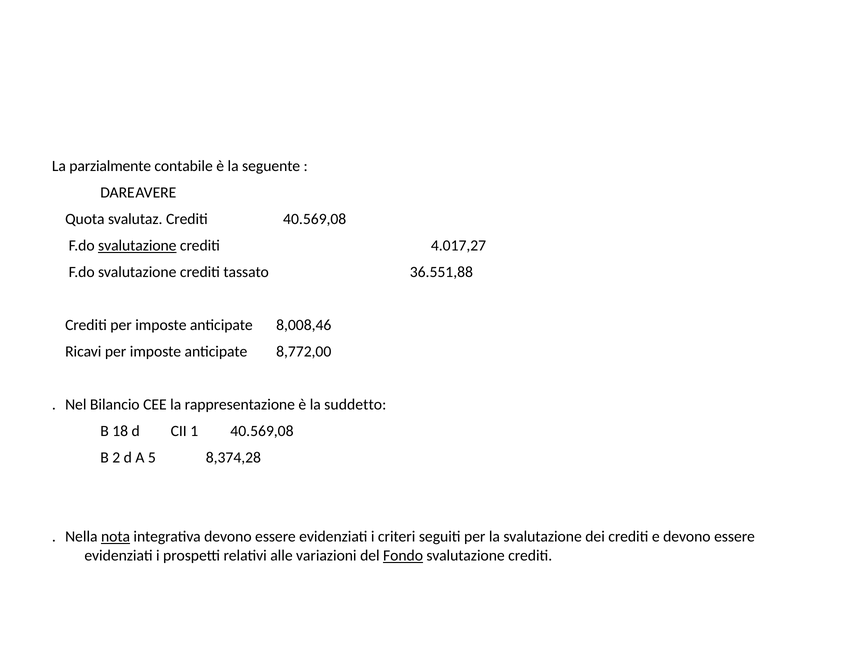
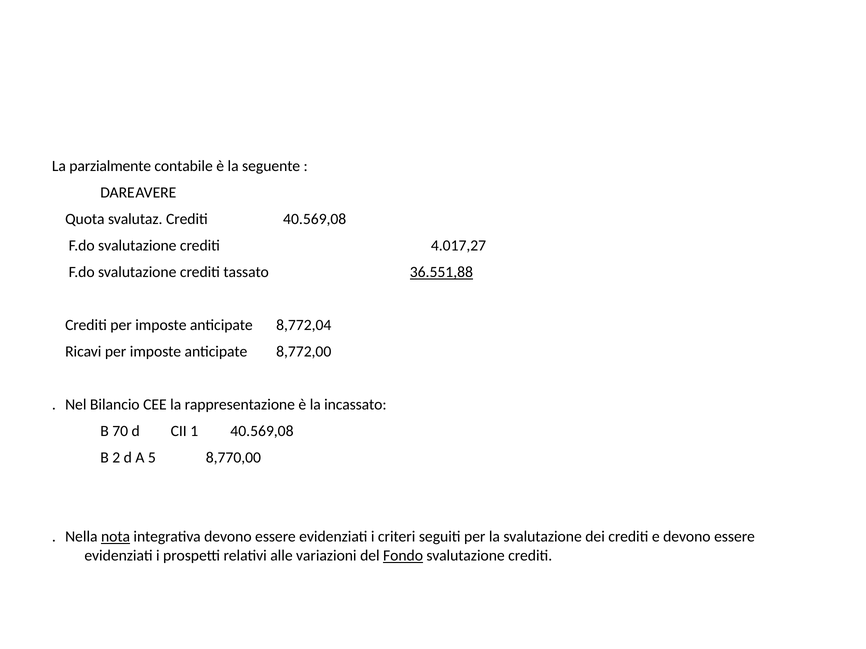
svalutazione underline: present -> none (137, 246)
36.551,88 underline: none -> present (441, 272)
8,008,46: 8,008,46 -> 8,772,04 (304, 325)
suddetto: suddetto -> incassato (355, 405)
18: 18 -> 70 (120, 431)
8,374,28: 8,374,28 -> 8,770,00 (233, 458)
